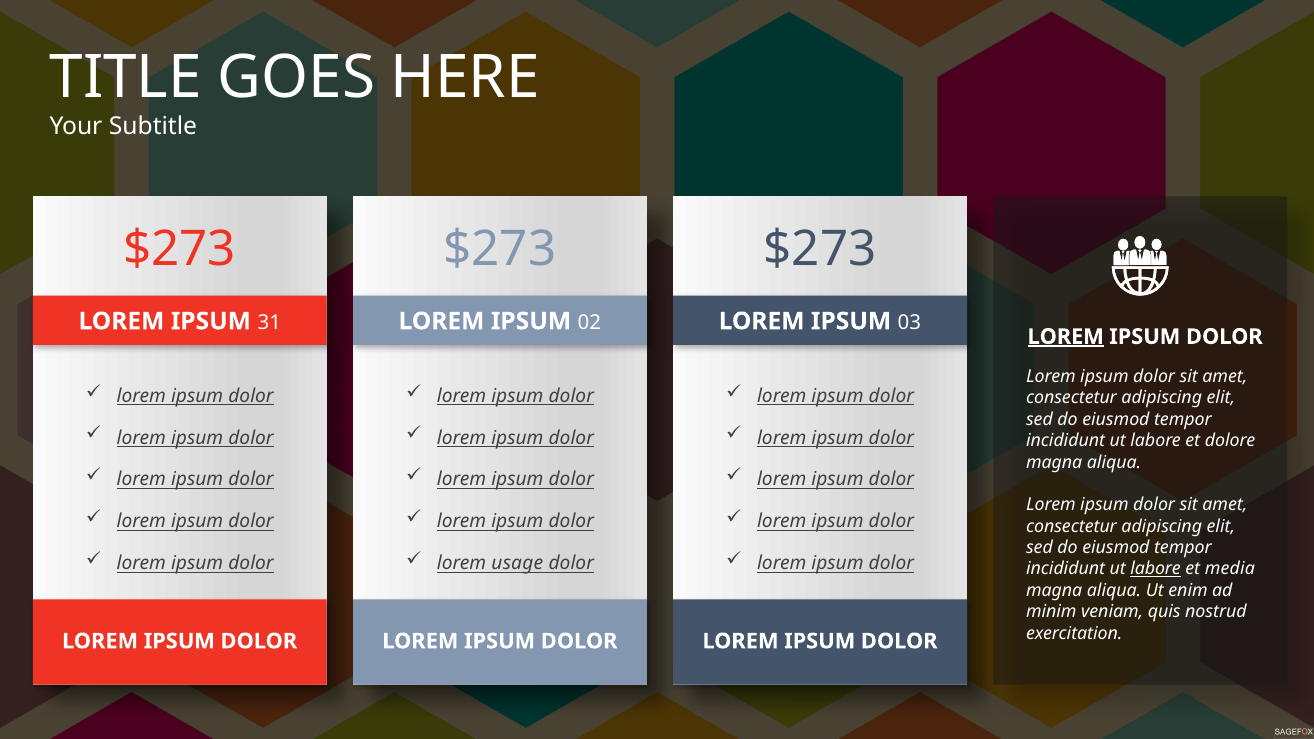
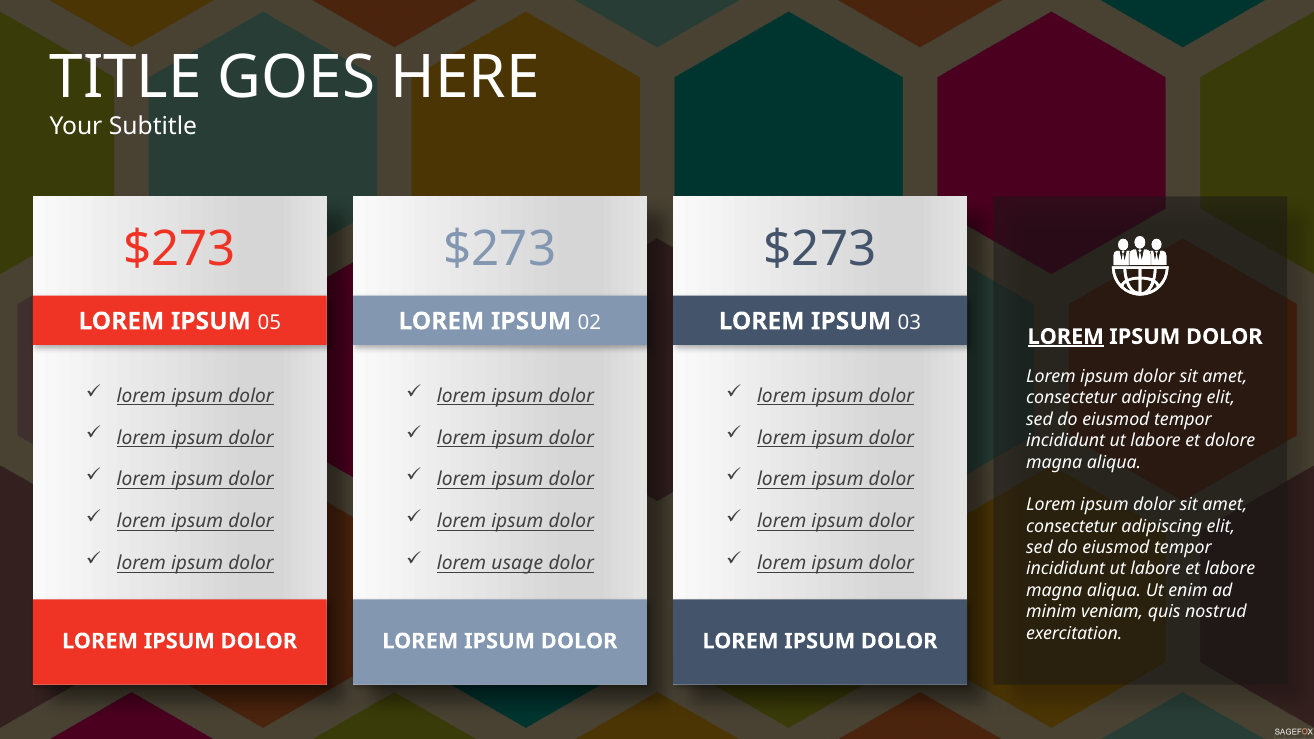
31: 31 -> 05 (269, 323)
labore underline: present -> none (1156, 569)
et media: media -> labore (1230, 569)
